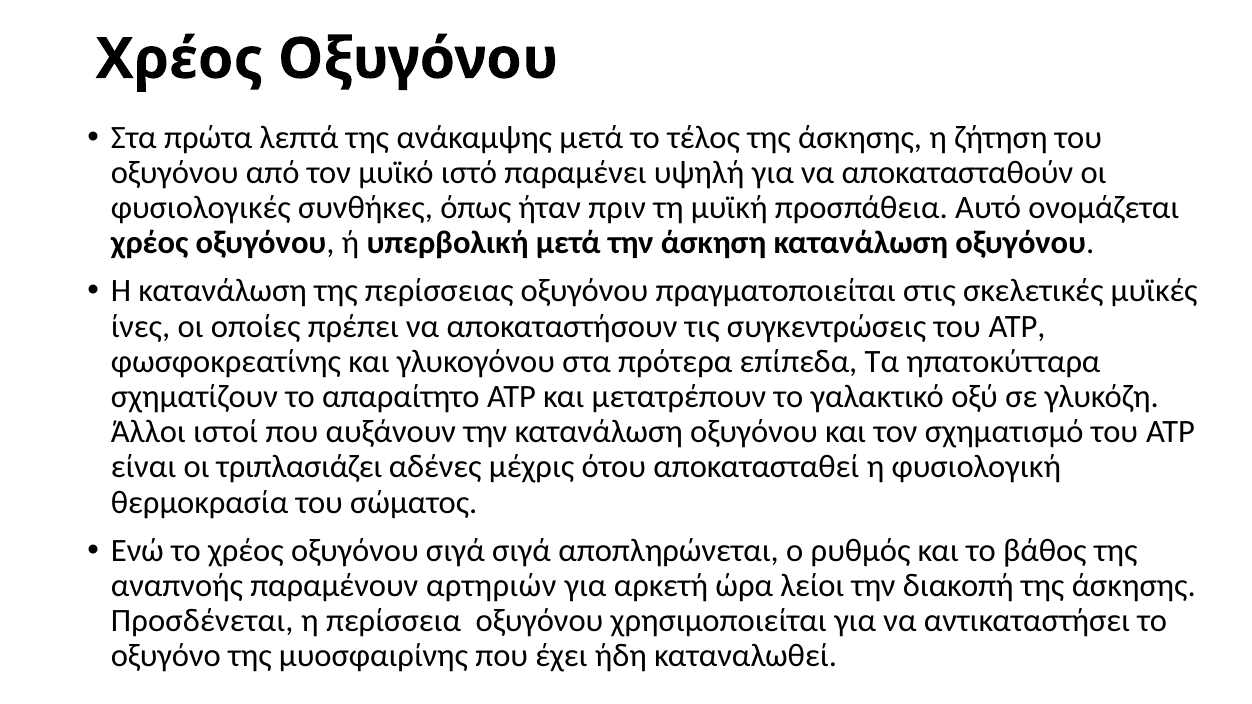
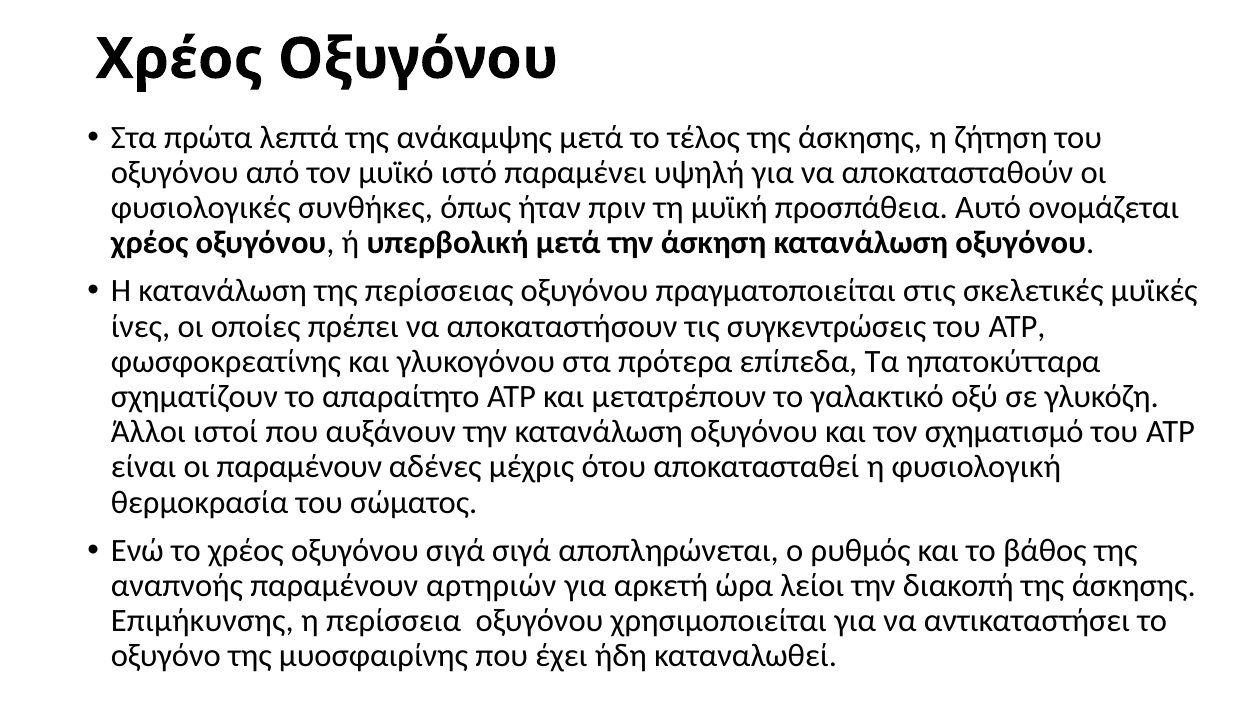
οι τριπλασιάζει: τριπλασιάζει -> παραμένουν (299, 467)
Προσδένεται: Προσδένεται -> Επιμήκυνσης (202, 621)
